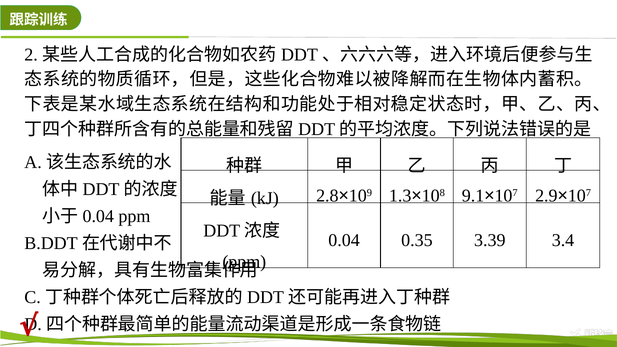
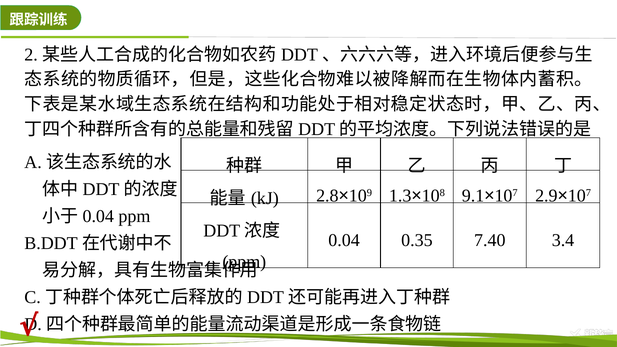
3.39: 3.39 -> 7.40 (490, 240)
